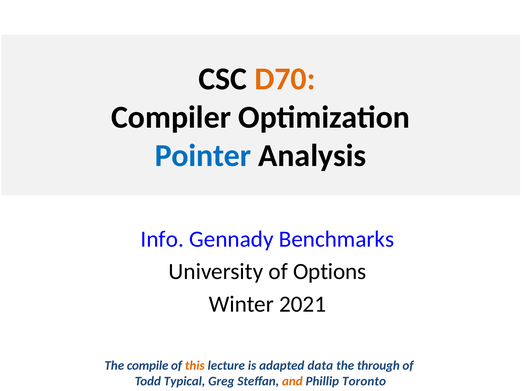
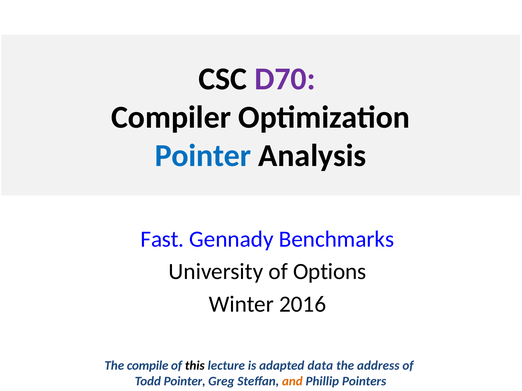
D70 colour: orange -> purple (285, 79)
Info: Info -> Fast (162, 239)
2021: 2021 -> 2016 (303, 304)
this colour: orange -> black (195, 366)
through: through -> address (378, 366)
Todd Typical: Typical -> Pointer (185, 382)
Toronto: Toronto -> Pointers (364, 382)
